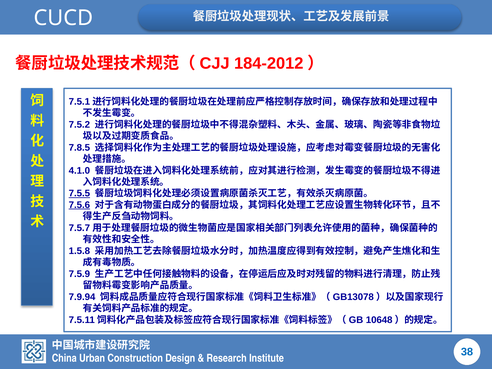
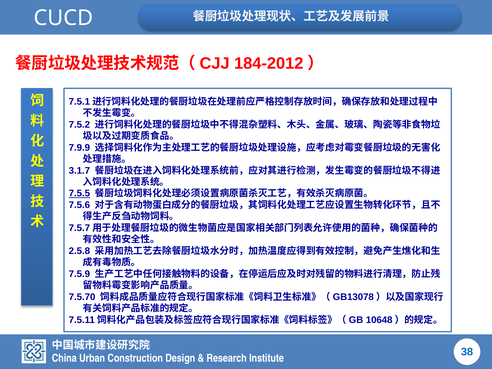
7.8.5: 7.8.5 -> 7.9.9 (79, 148)
4.1.0: 4.1.0 -> 3.1.7 (79, 171)
7.5.6 underline: present -> none (79, 205)
1.5.8: 1.5.8 -> 2.5.8 (79, 251)
7.9.94: 7.9.94 -> 7.5.70 (82, 297)
